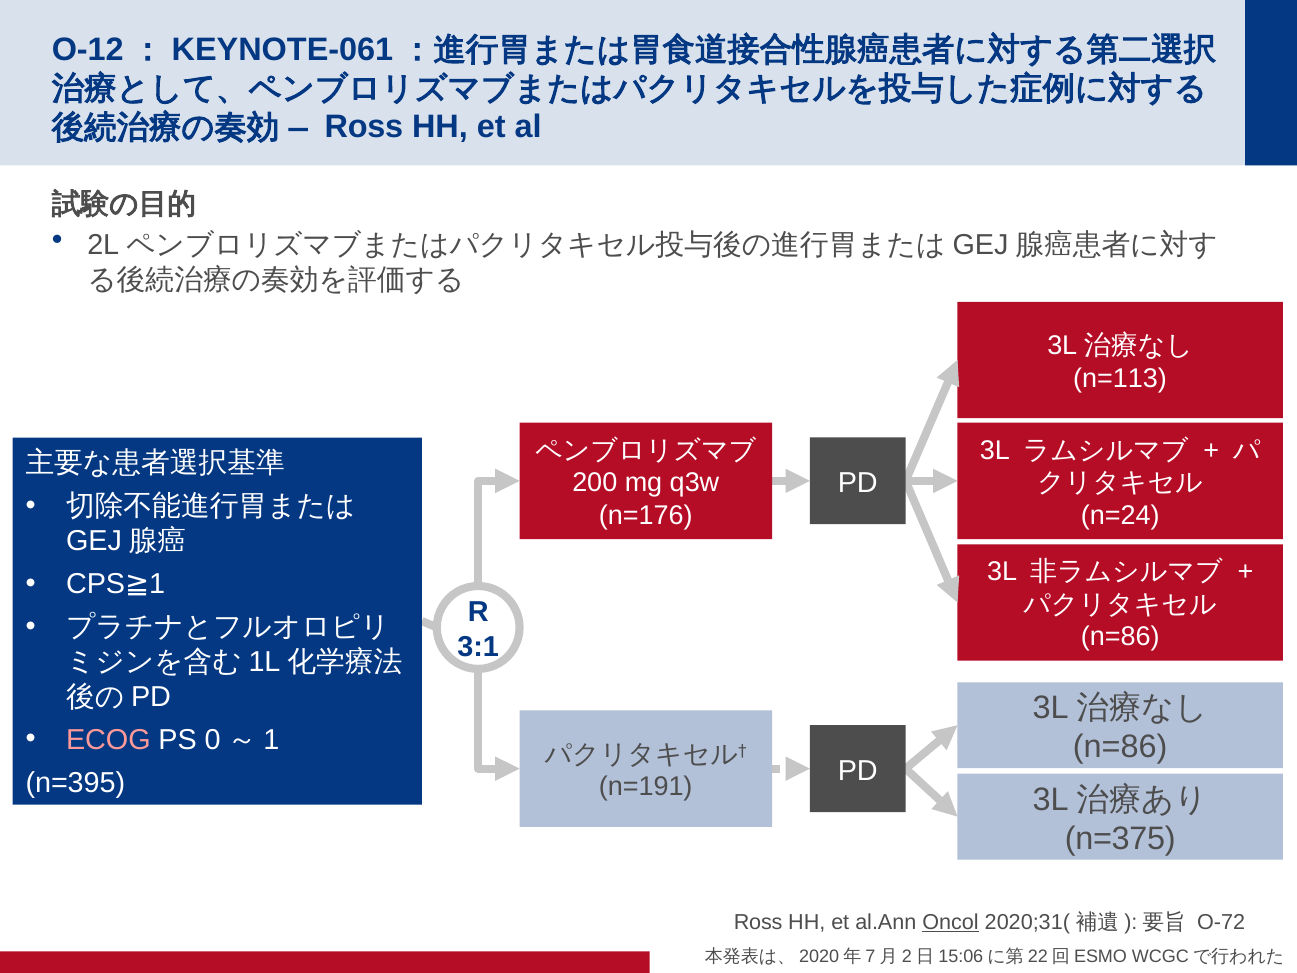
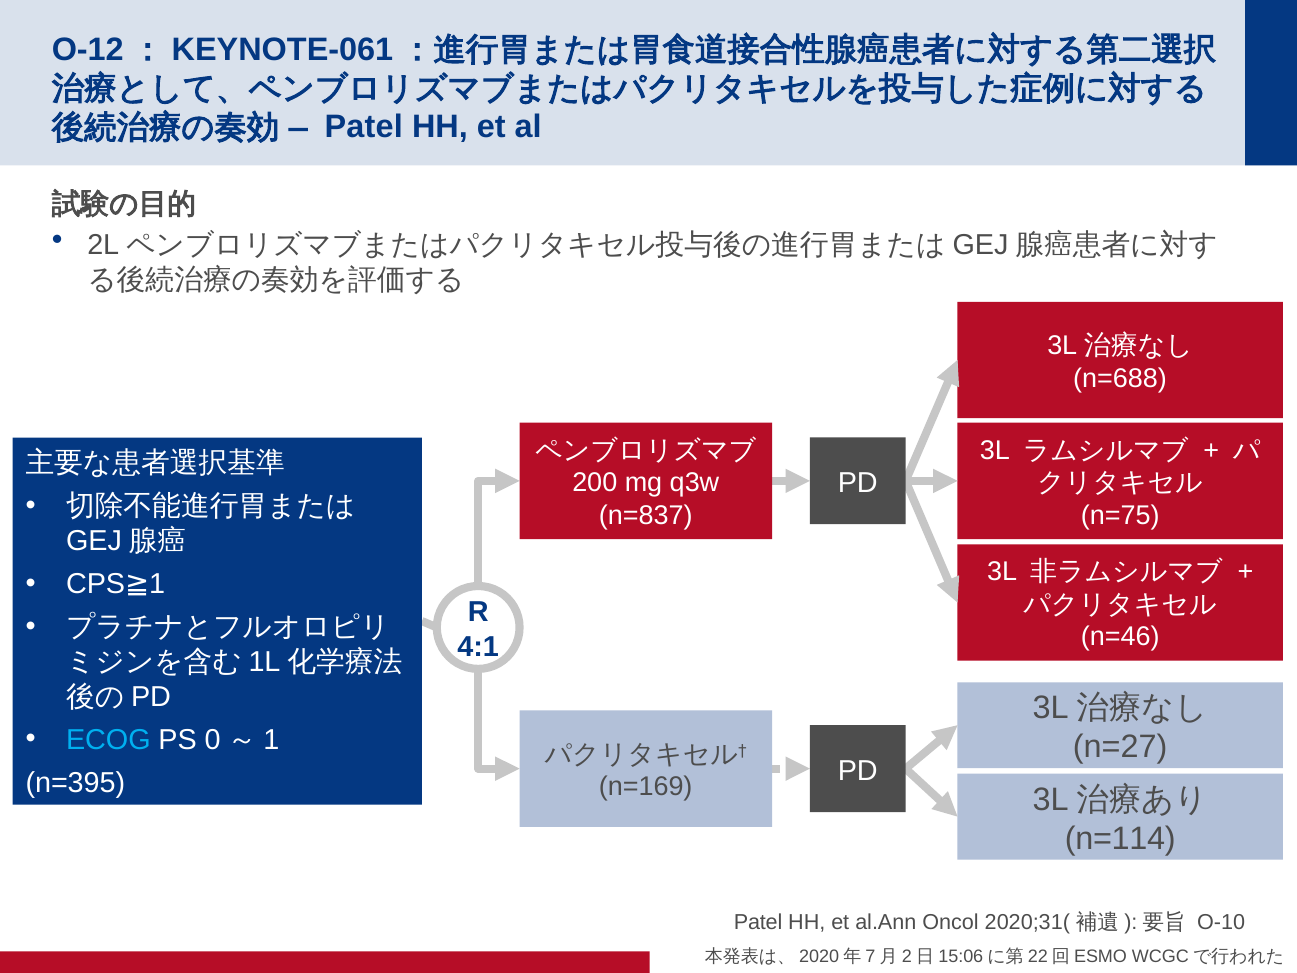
Ross: Ross -> Patel (364, 127)
n=113: n=113 -> n=688 (1120, 378)
n=176: n=176 -> n=837 (646, 515)
n=24: n=24 -> n=75 (1120, 515)
n=86: n=86 -> n=46 (1120, 637)
3:1: 3:1 -> 4:1 (478, 647)
ECOG colour: pink -> light blue (108, 740)
n=86: n=86 -> n=27 (1120, 747)
n=191: n=191 -> n=169 (646, 787)
n=375: n=375 -> n=114 (1120, 838)
Ross: Ross -> Patel (758, 922)
Oncol underline: present -> none (951, 922)
O-72: O-72 -> O-10 (1221, 922)
